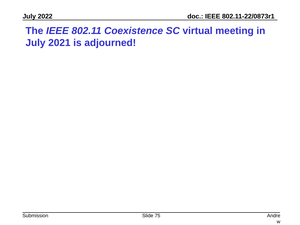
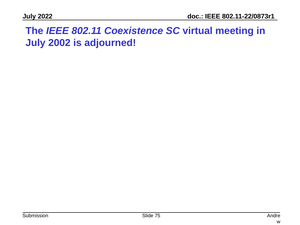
2021: 2021 -> 2002 (59, 43)
